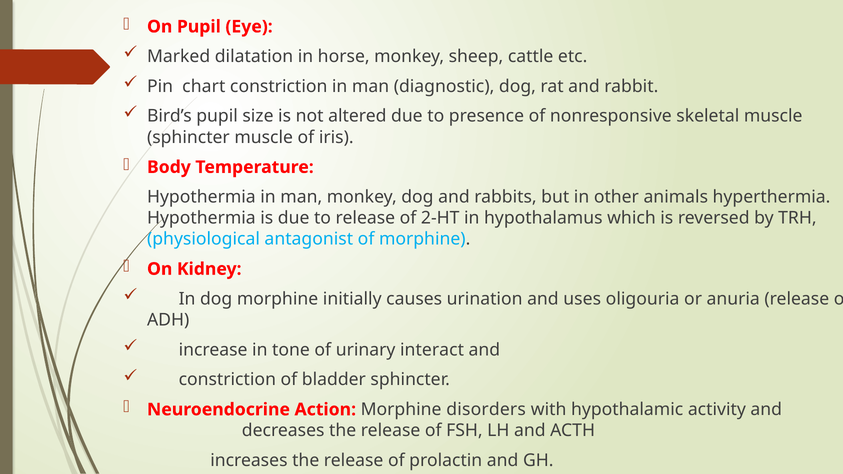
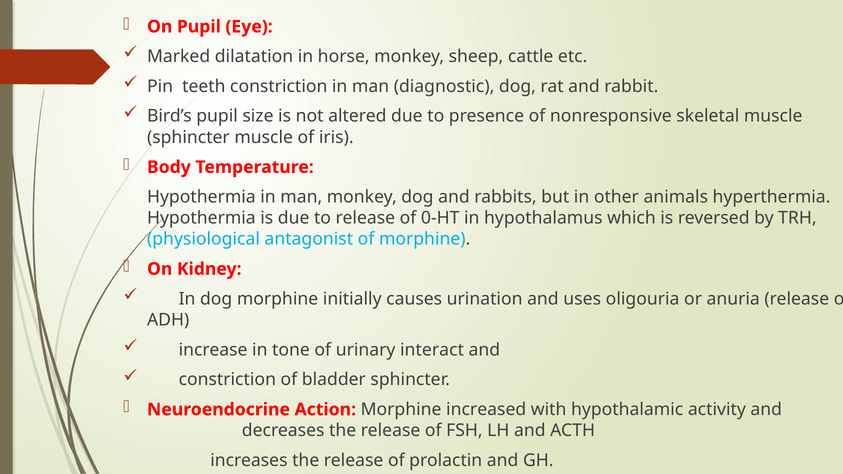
chart: chart -> teeth (204, 86)
2-HT: 2-HT -> 0-HT (440, 218)
disorders: disorders -> increased (486, 410)
